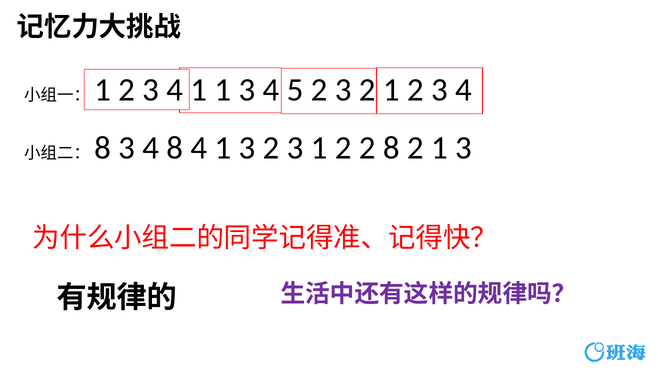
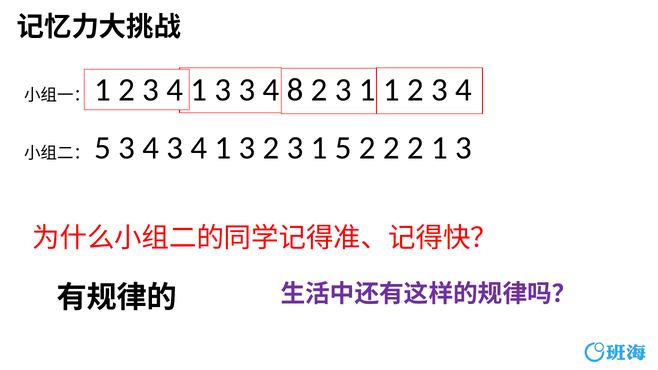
1: 1 -> 3 (223, 90)
5: 5 -> 8 (295, 90)
2: 2 -> 1 (367, 90)
8: 8 -> 5 (103, 148)
4 8: 8 -> 3 (175, 148)
3 1 2: 2 -> 5 (343, 148)
8: 8 -> 2 (391, 148)
